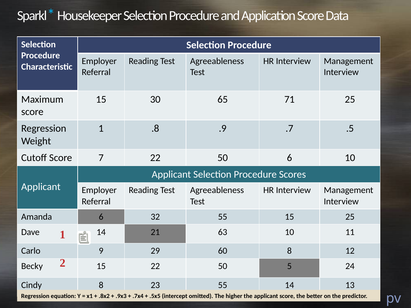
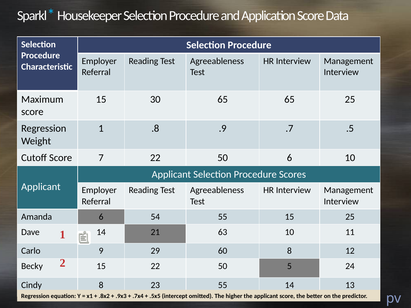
65 71: 71 -> 65 (289, 99)
32: 32 -> 54 (155, 217)
